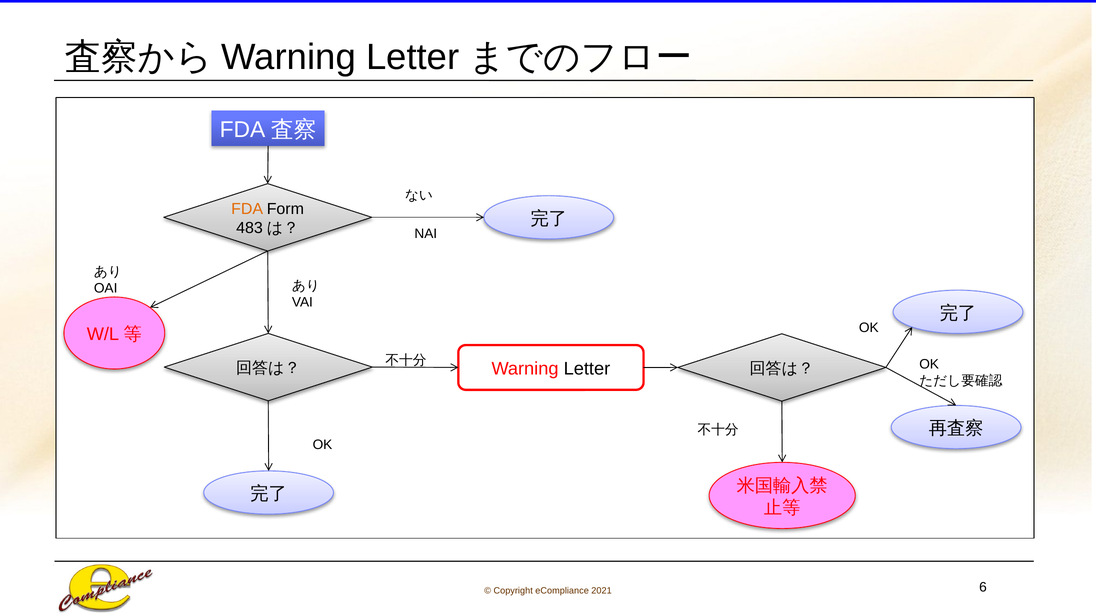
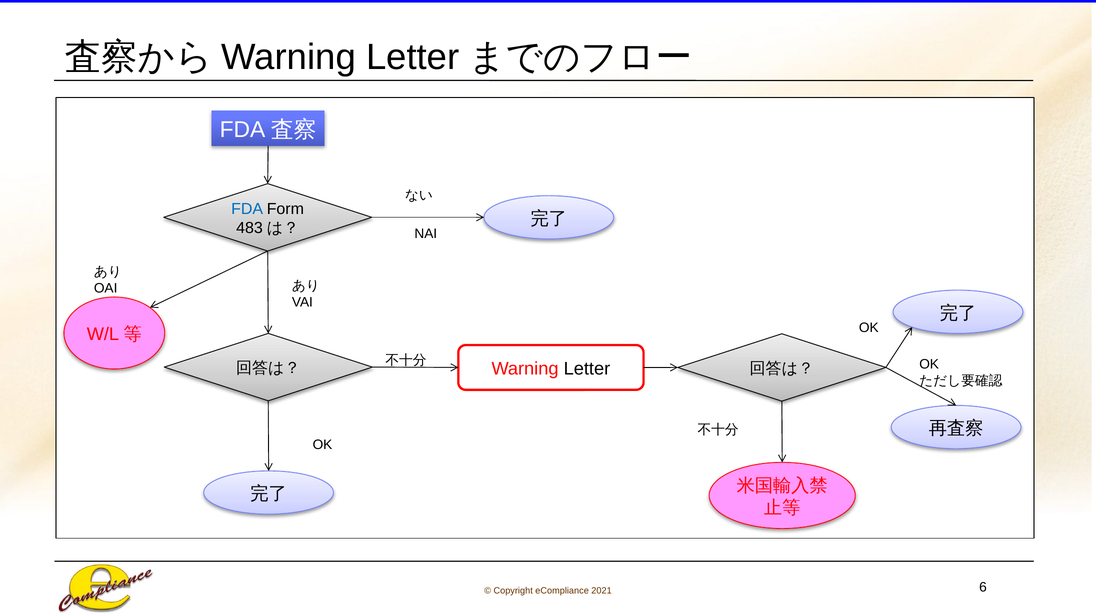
FDA colour: orange -> blue (247, 209)
